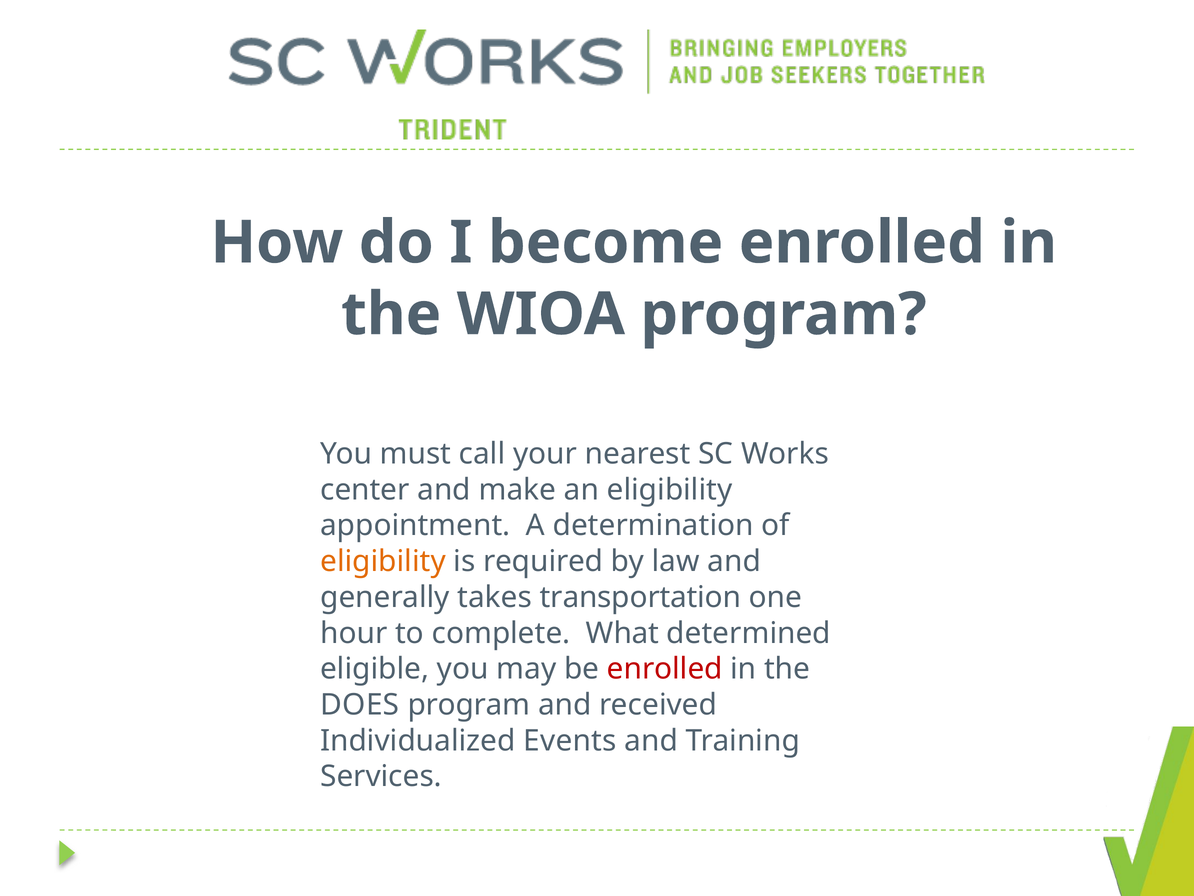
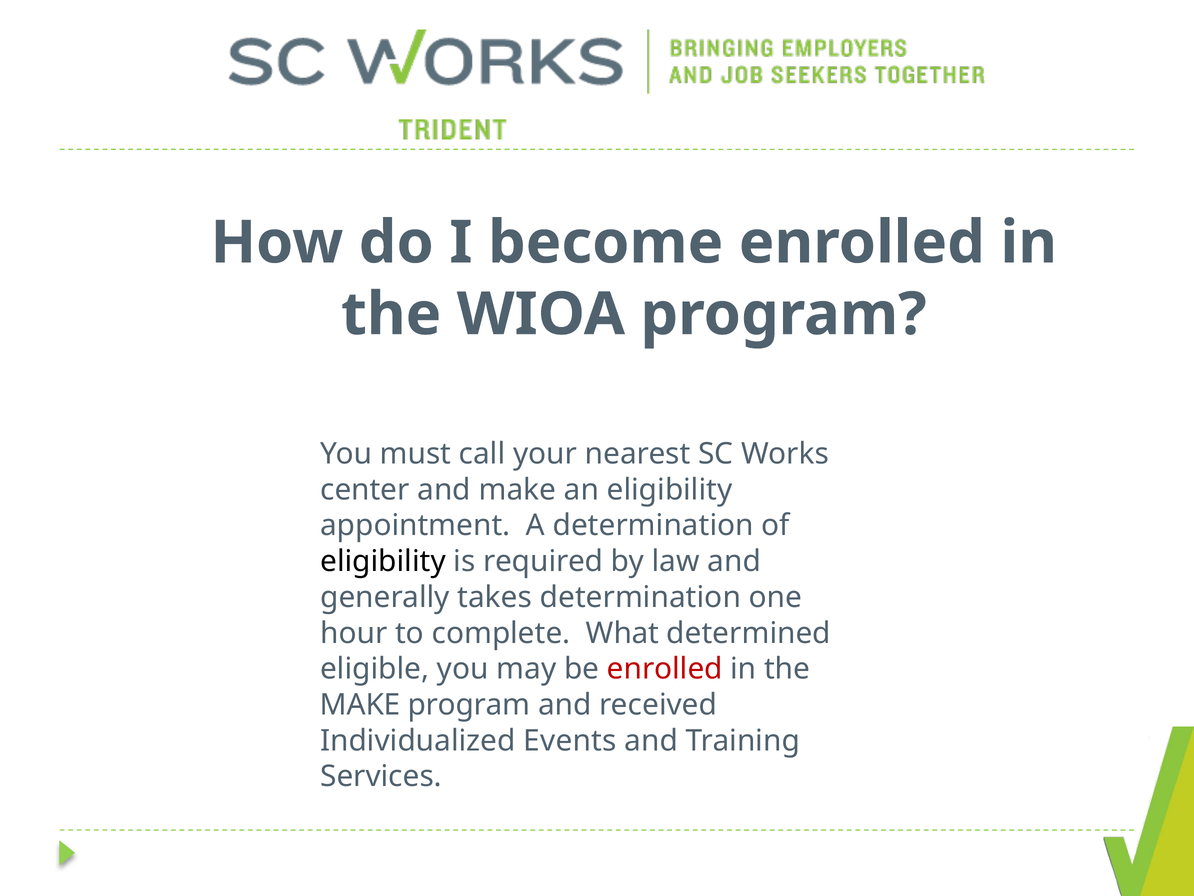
eligibility colour: orange -> black (383, 561)
takes transportation: transportation -> determination (640, 597)
DOES: DOES -> MAKE (360, 704)
